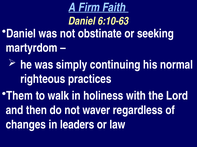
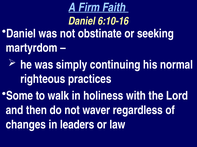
6:10-63: 6:10-63 -> 6:10-16 (113, 21)
Them: Them -> Some (20, 96)
